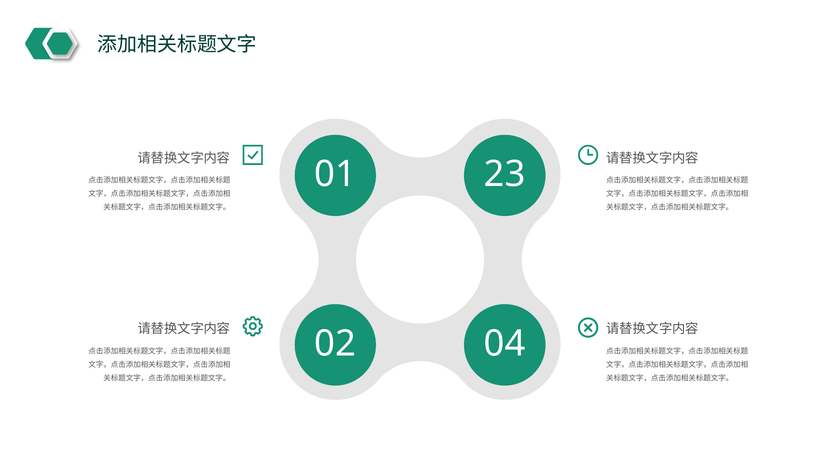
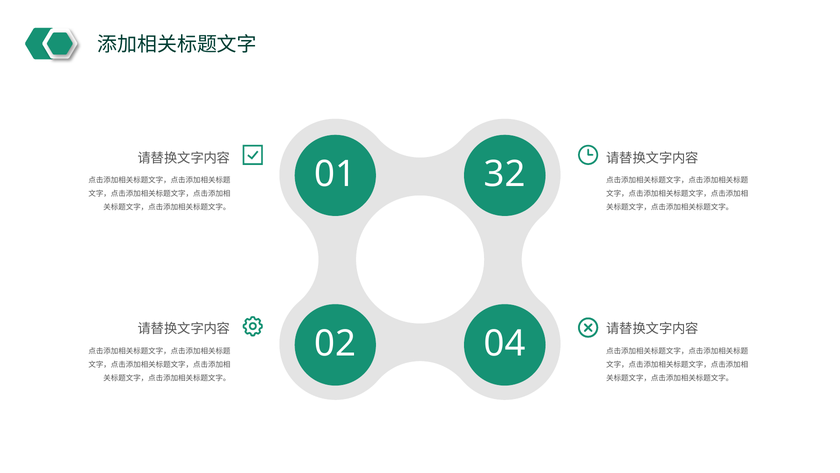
23: 23 -> 32 (505, 174)
